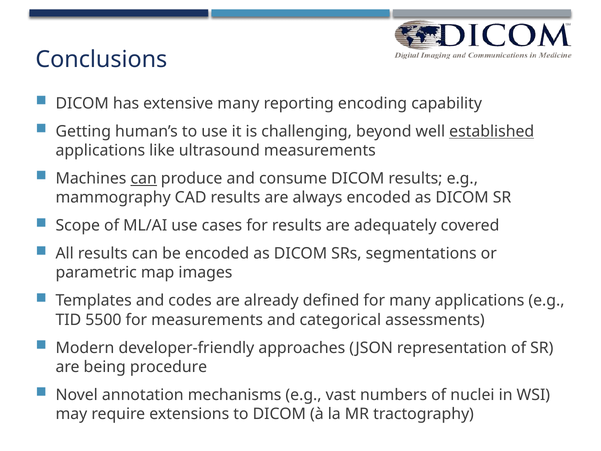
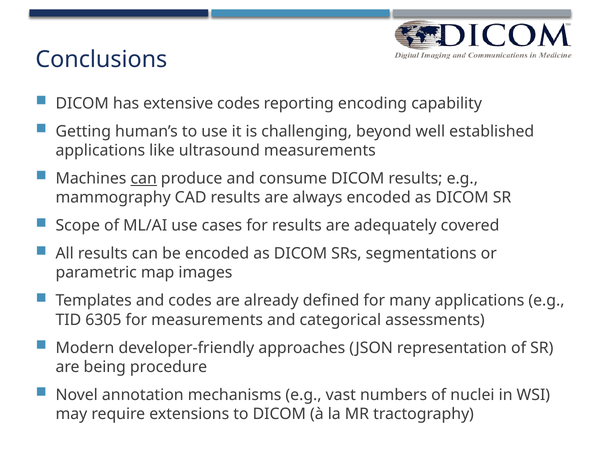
extensive many: many -> codes (238, 103)
established underline: present -> none (492, 131)
5500: 5500 -> 6305 (103, 320)
